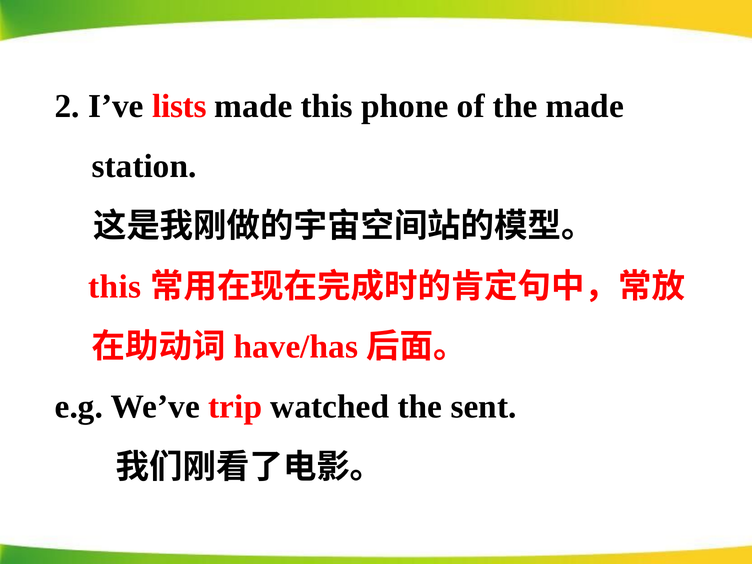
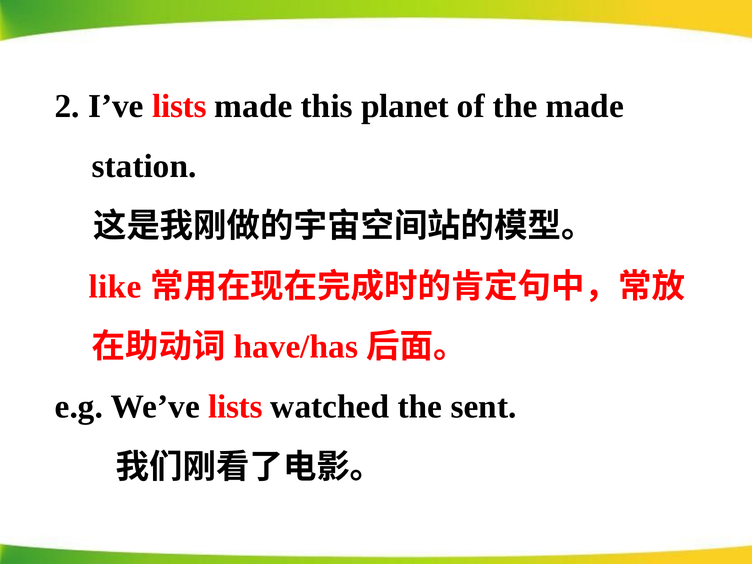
phone: phone -> planet (405, 106)
this: this -> like (115, 287)
We’ve trip: trip -> lists (235, 407)
